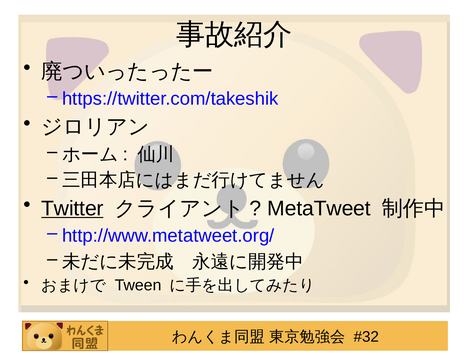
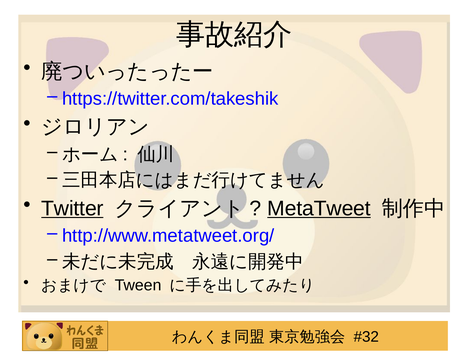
MetaTweet underline: none -> present (319, 208)
